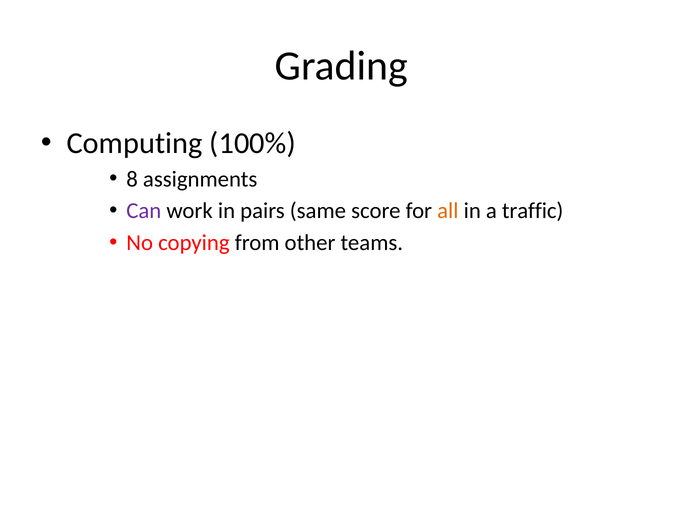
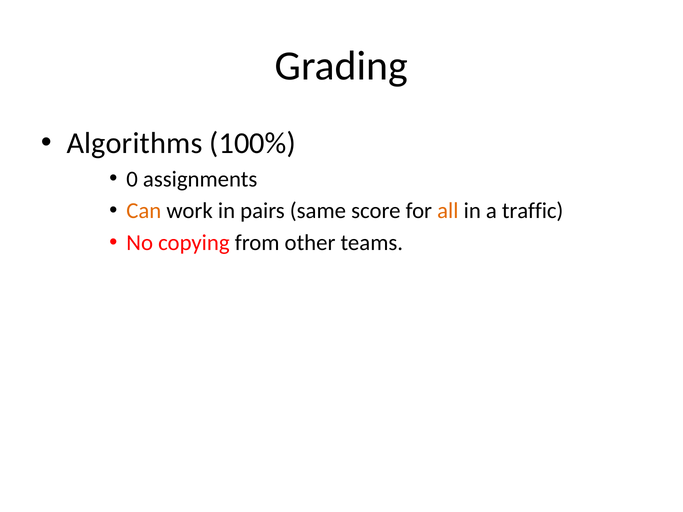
Computing: Computing -> Algorithms (135, 143)
8: 8 -> 0 (132, 179)
Can colour: purple -> orange (144, 211)
